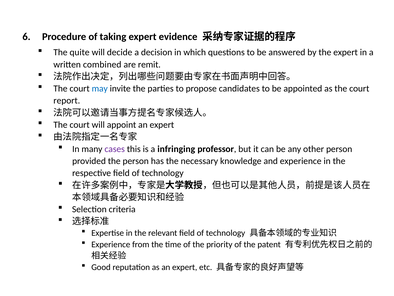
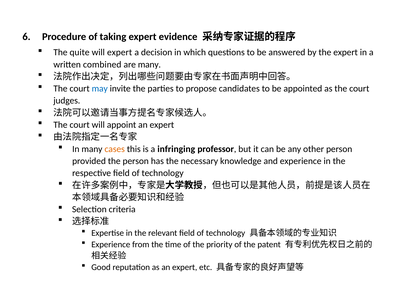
will decide: decide -> expert (120, 52)
are remit: remit -> many (149, 64)
report: report -> judges (67, 101)
cases colour: purple -> orange (115, 149)
